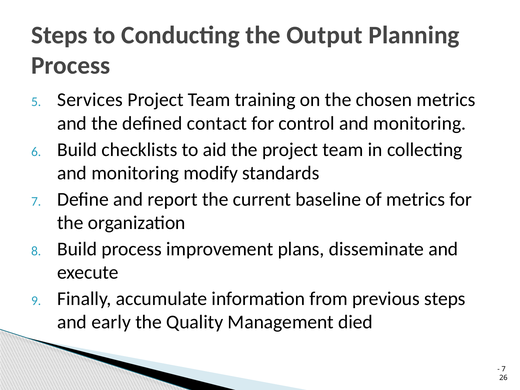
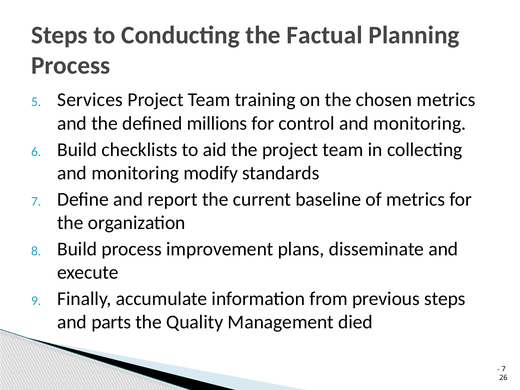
Output: Output -> Factual (325, 35)
contact: contact -> millions (217, 123)
early: early -> parts (111, 322)
